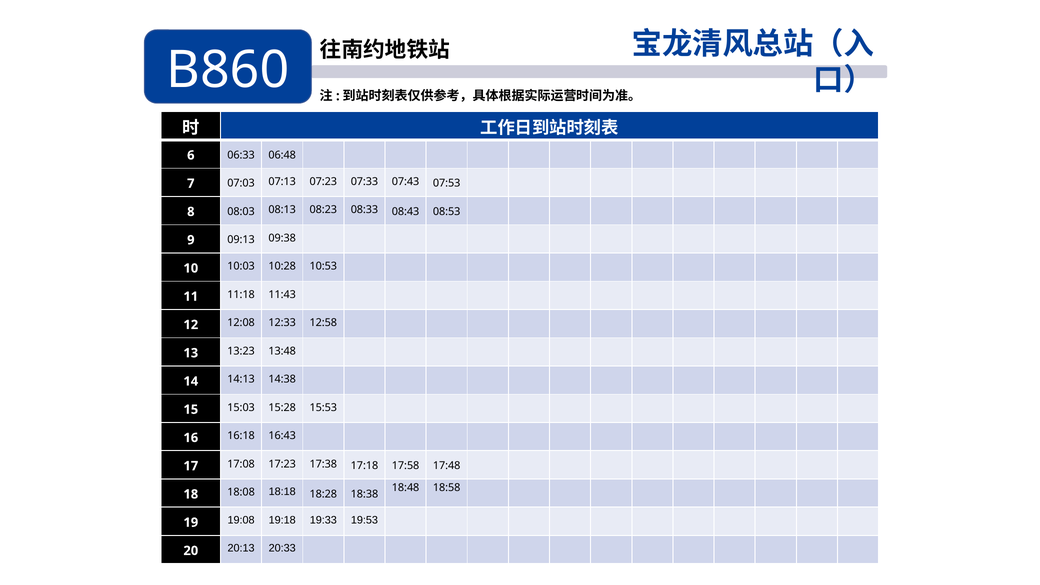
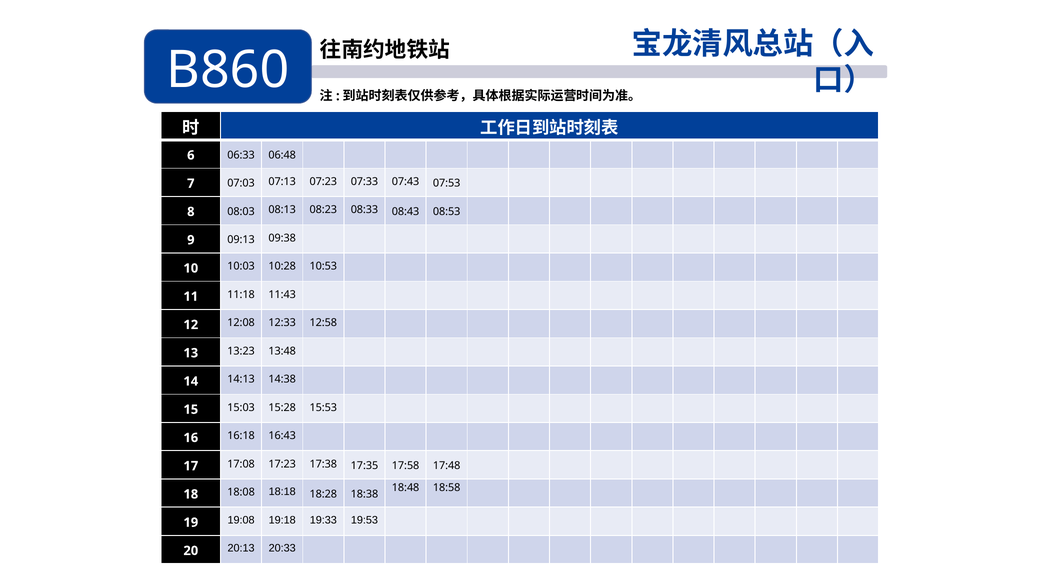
17:18: 17:18 -> 17:35 (364, 466)
